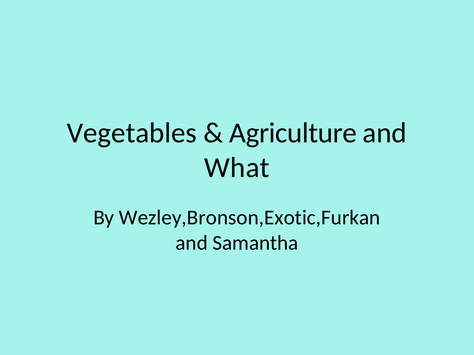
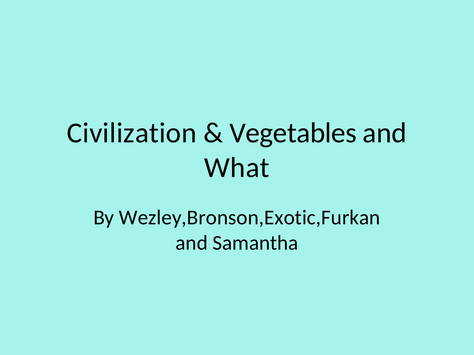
Vegetables: Vegetables -> Civilization (132, 133)
Agriculture: Agriculture -> Vegetables (293, 133)
